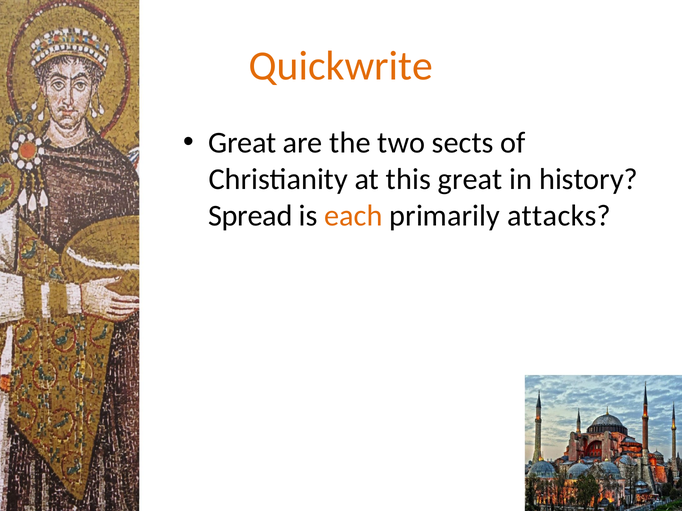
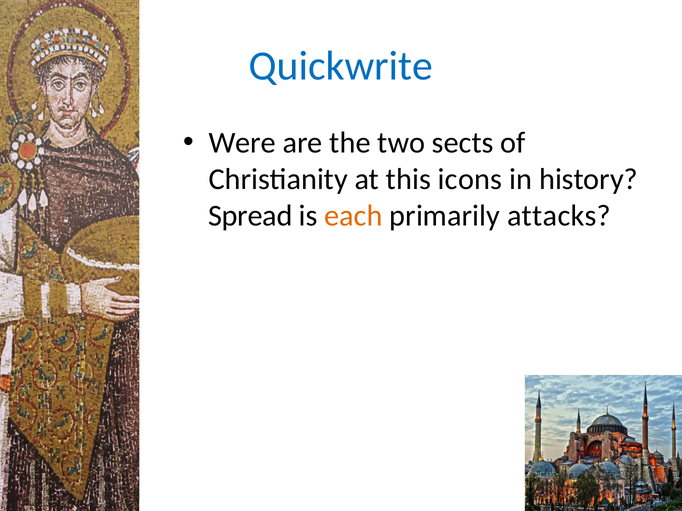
Quickwrite colour: orange -> blue (341, 66)
Great: Great -> Were (242, 143)
this great: great -> icons (470, 179)
